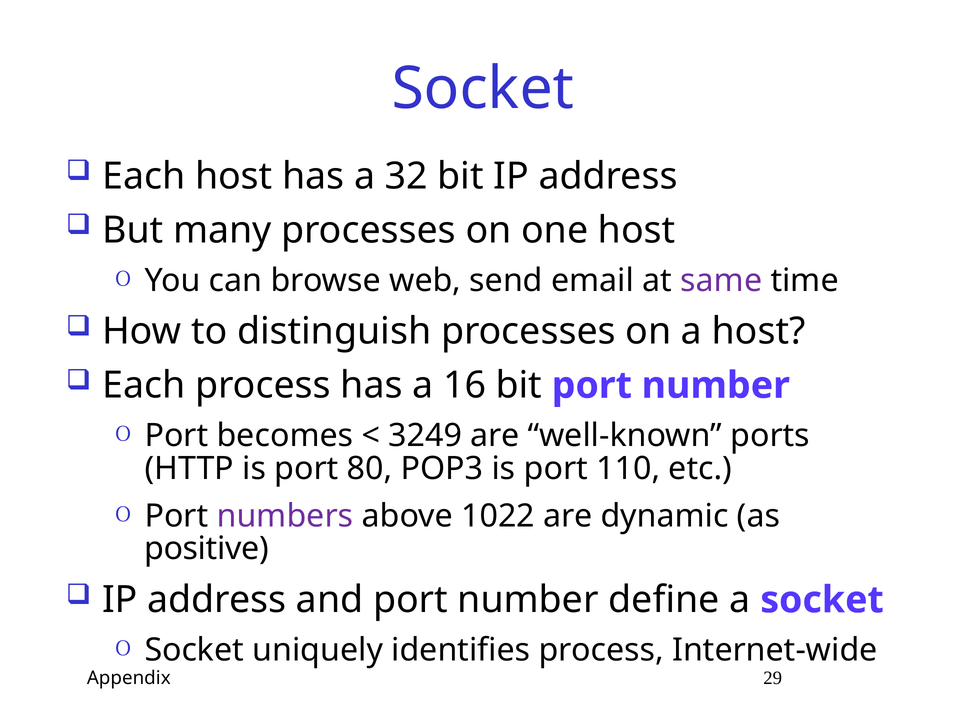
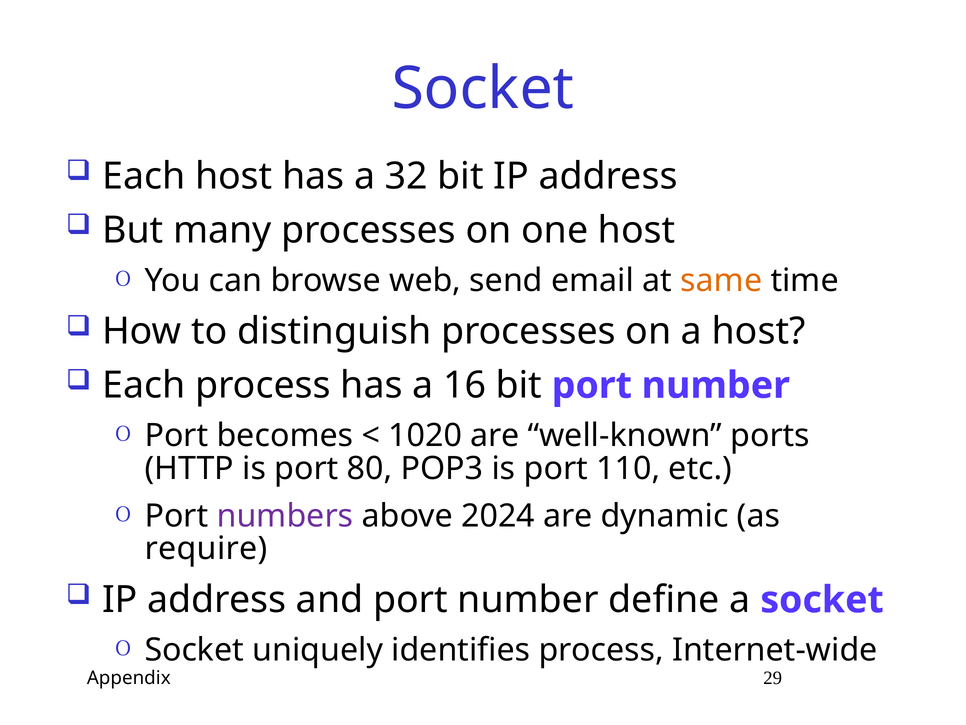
same colour: purple -> orange (721, 280)
3249: 3249 -> 1020 (425, 435)
1022: 1022 -> 2024 (498, 516)
positive: positive -> require (206, 548)
